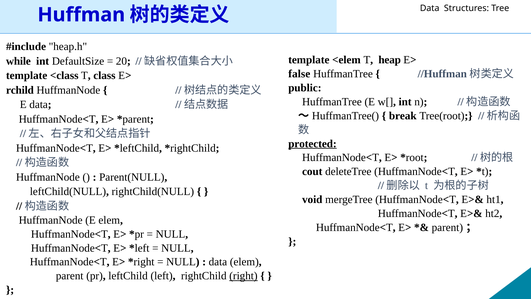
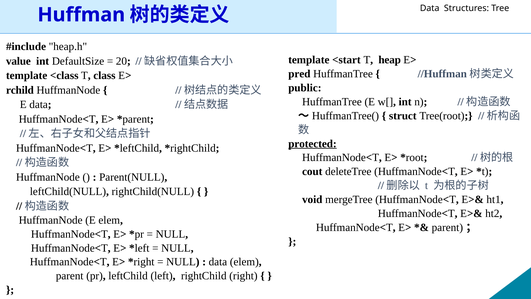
<elem: <elem -> <start (346, 60)
while: while -> value (18, 61)
false: false -> pred (299, 74)
break: break -> struct (403, 116)
right underline: present -> none (243, 276)
